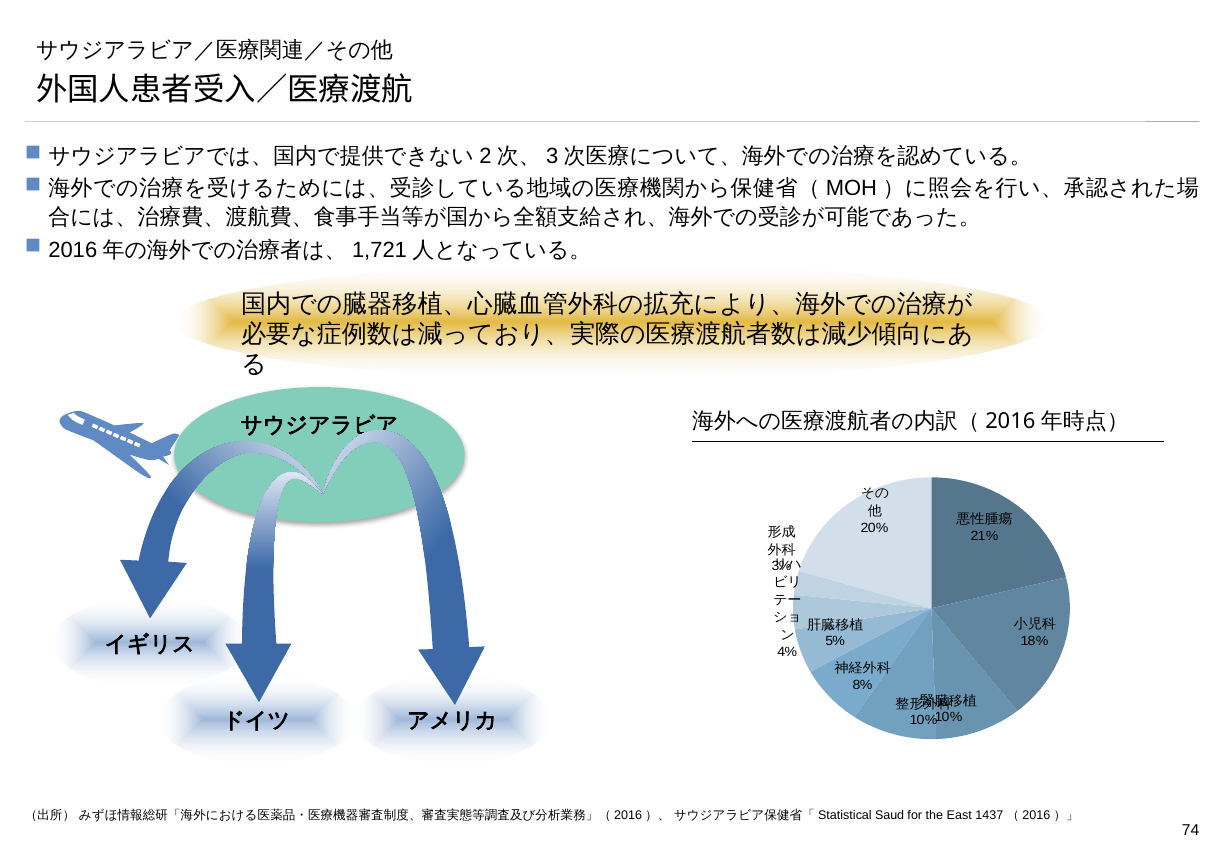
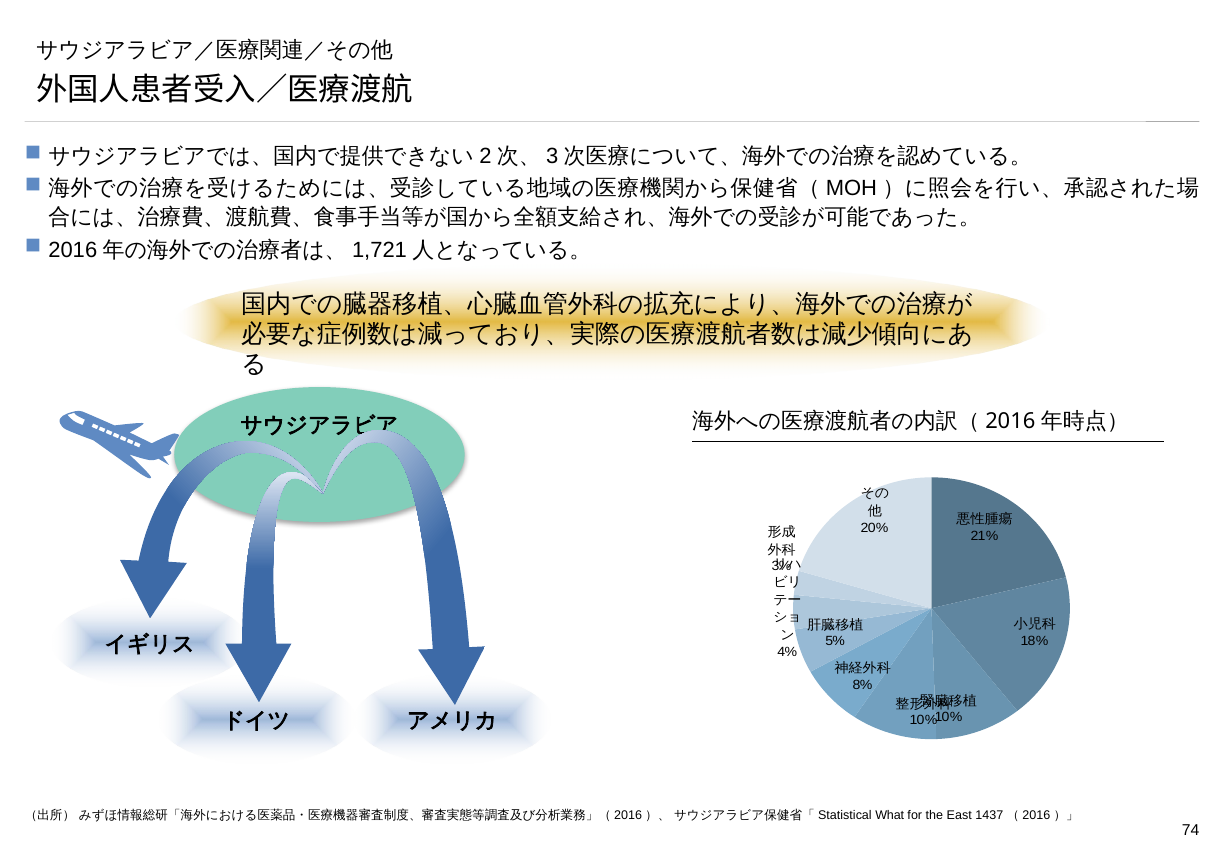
Saud: Saud -> What (890, 815)
